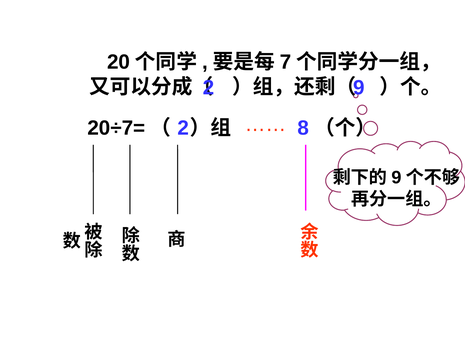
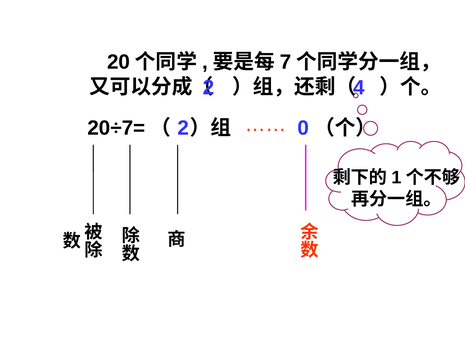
9: 9 -> 4 (359, 88)
8: 8 -> 0 (303, 128)
9: 9 -> 1 (396, 178)
